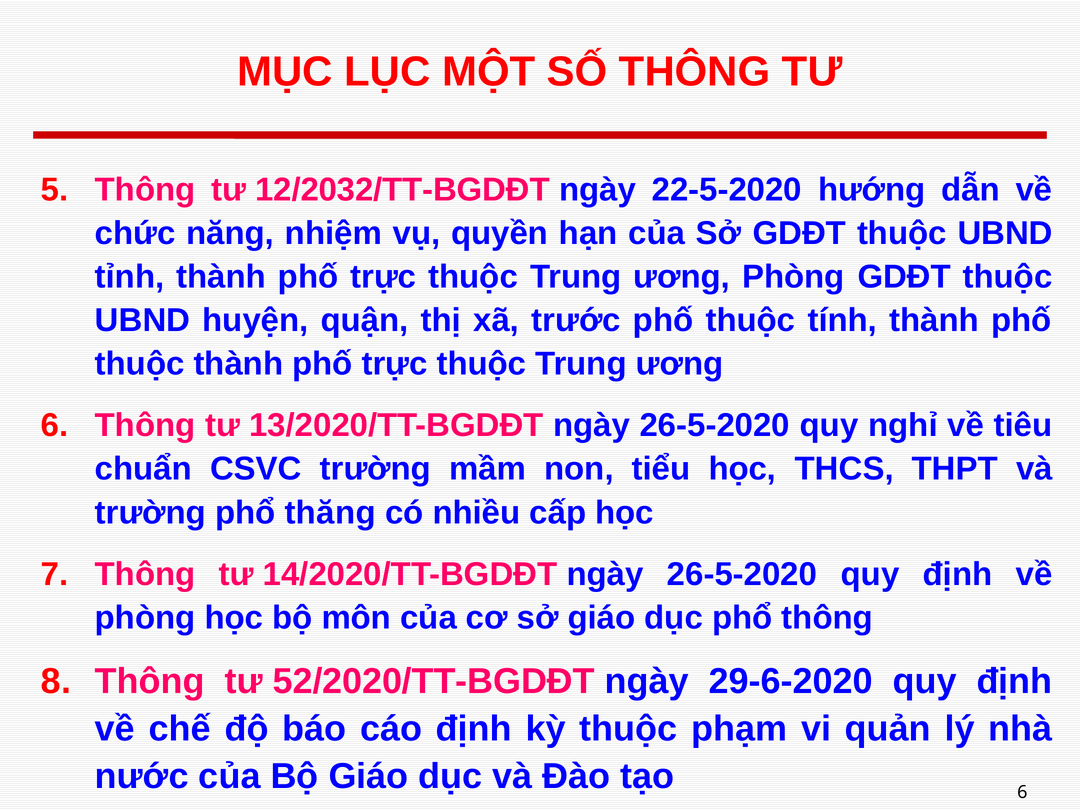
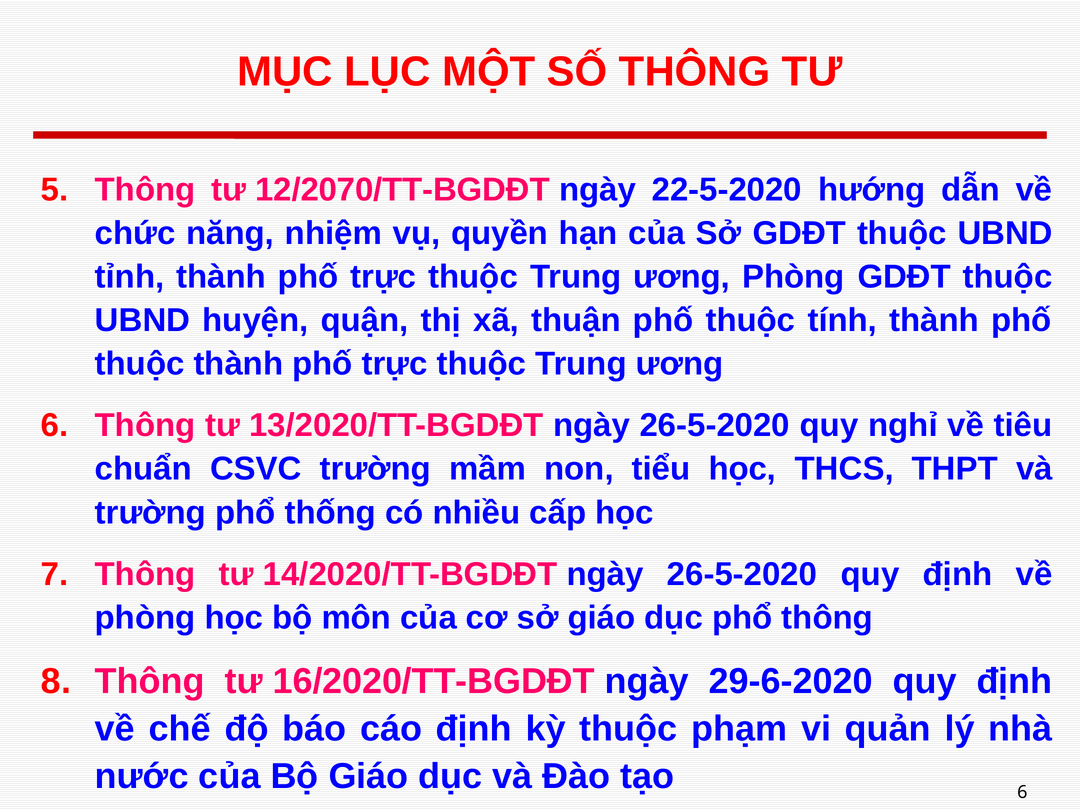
12/2032/TT-BGDĐT: 12/2032/TT-BGDĐT -> 12/2070/TT-BGDĐT (402, 190)
trước: trước -> thuận (576, 320)
thăng: thăng -> thống (330, 513)
52/2020/TT-BGDĐT: 52/2020/TT-BGDĐT -> 16/2020/TT-BGDĐT (434, 682)
